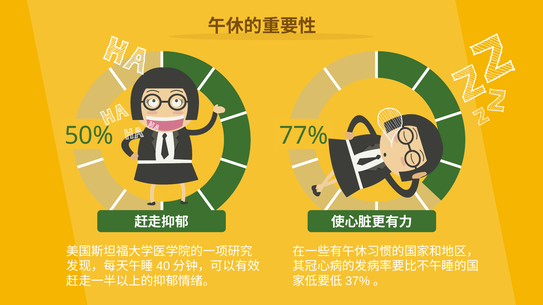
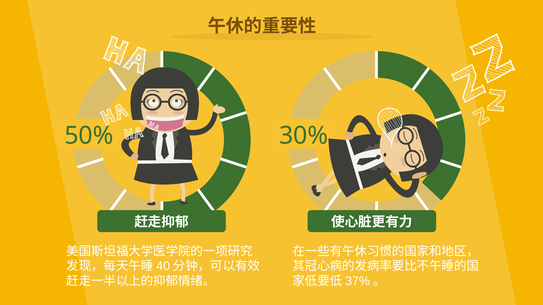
77%: 77% -> 30% (304, 136)
